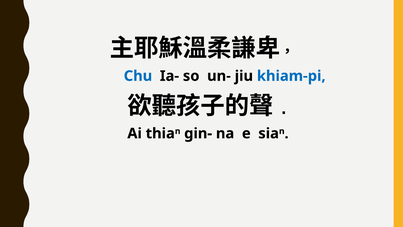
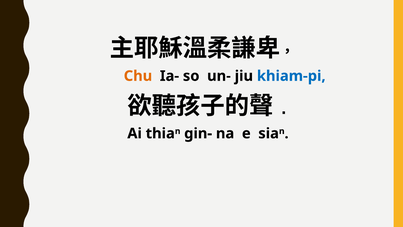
Chu colour: blue -> orange (138, 76)
